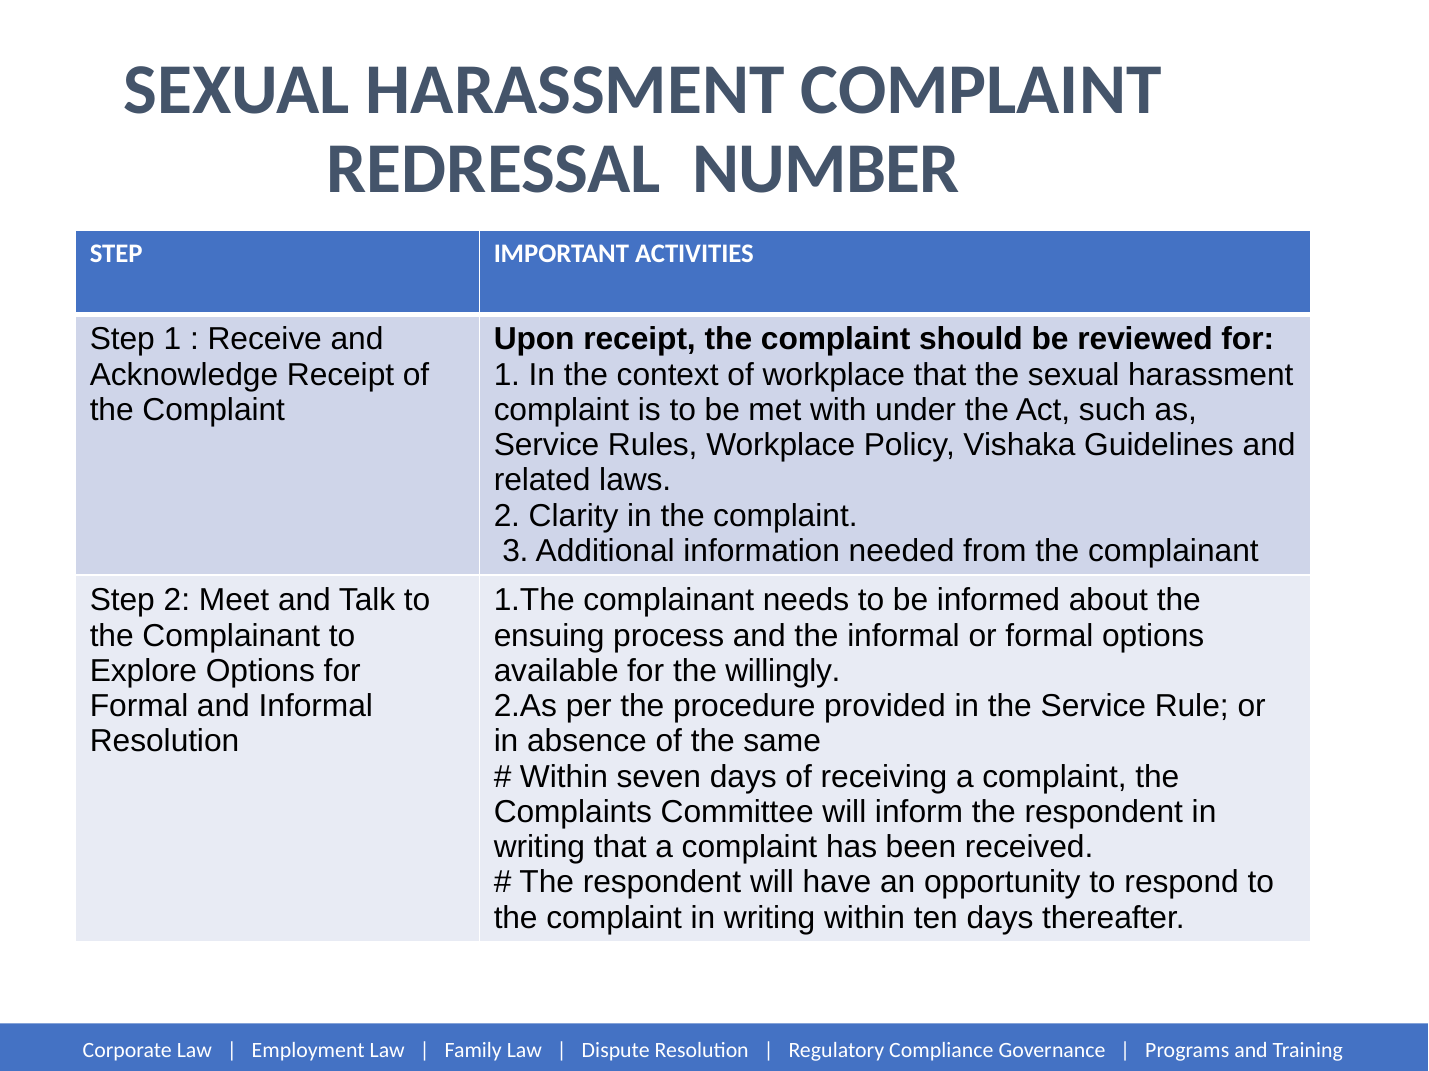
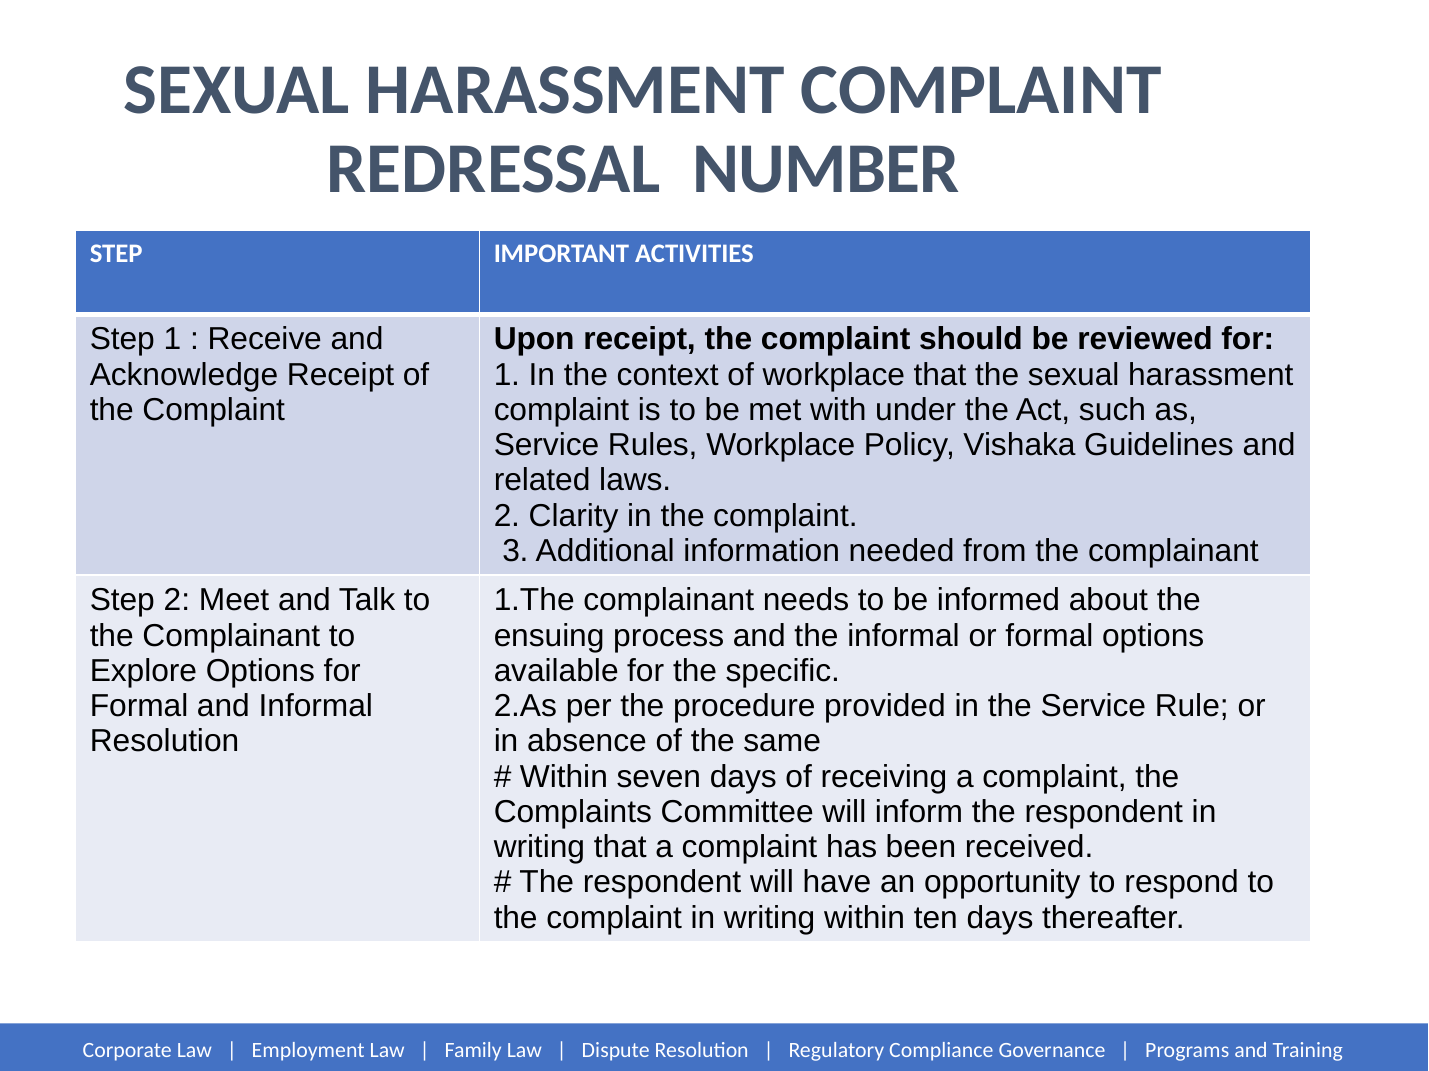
willingly: willingly -> specific (783, 671)
